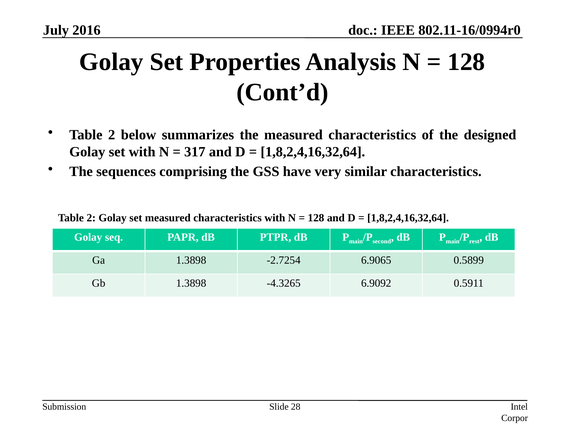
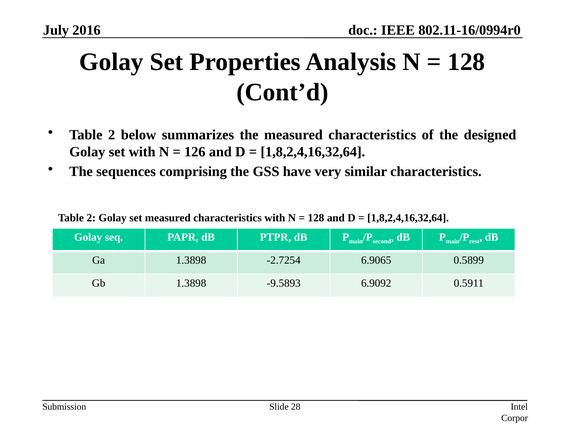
317: 317 -> 126 (195, 152)
-4.3265: -4.3265 -> -9.5893 (284, 283)
